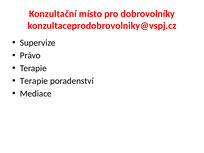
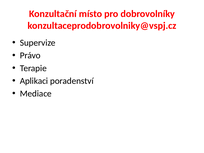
Terapie: Terapie -> Aplikaci (34, 81)
